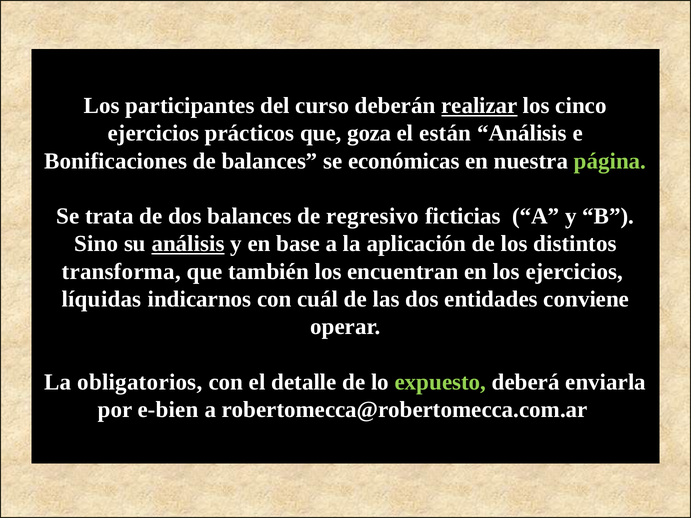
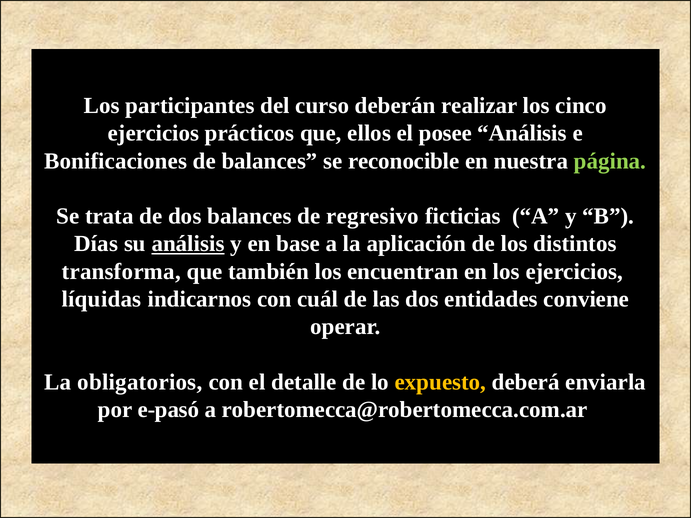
realizar underline: present -> none (479, 106)
goza: goza -> ellos (369, 133)
están: están -> posee (445, 133)
económicas: económicas -> reconocible (404, 161)
Sino: Sino -> Días (96, 244)
expuesto colour: light green -> yellow (440, 382)
e-bien: e-bien -> e-pasó (168, 410)
